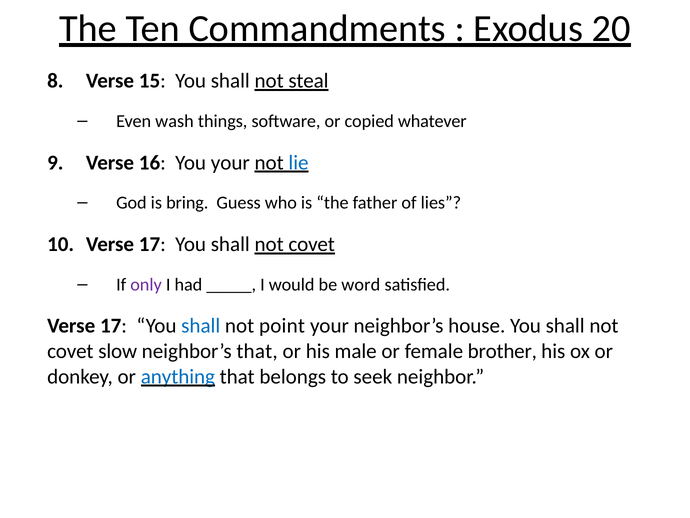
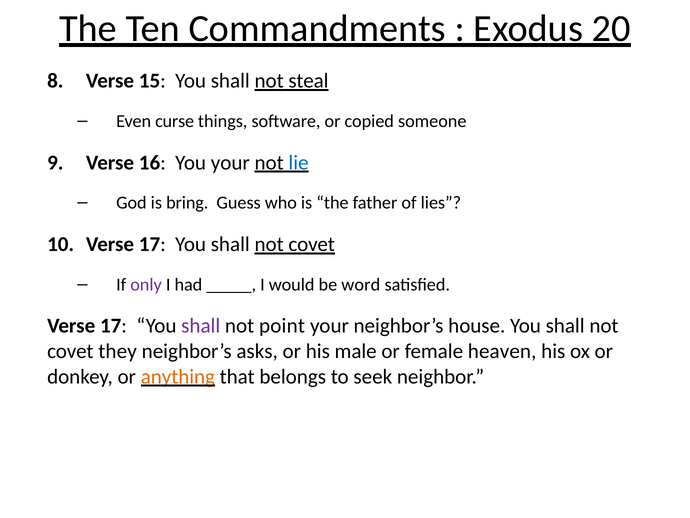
wash: wash -> curse (175, 121)
whatever: whatever -> someone (432, 121)
shall colour: blue -> purple (201, 326)
slow: slow -> they (118, 351)
neighbor’s that: that -> asks (257, 351)
brother: brother -> heaven (502, 351)
anything colour: blue -> orange (178, 376)
